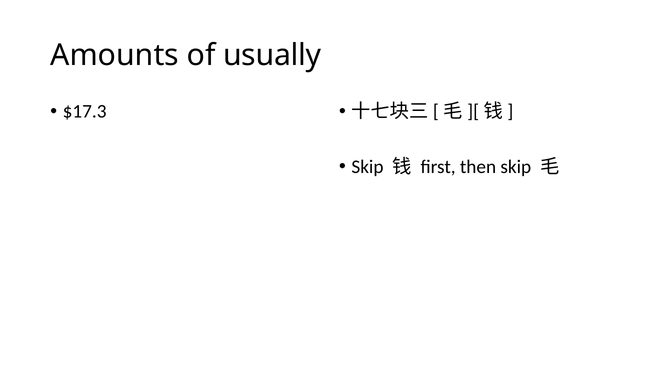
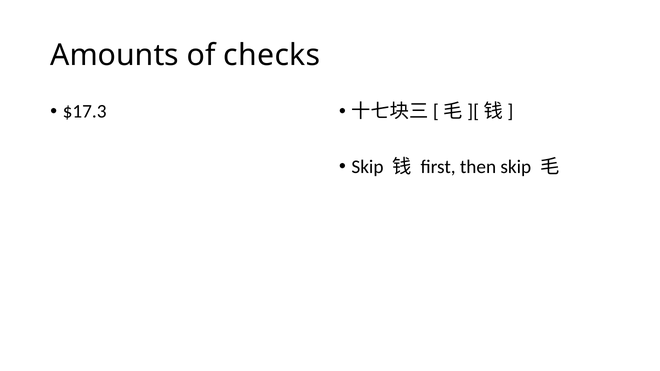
usually: usually -> checks (272, 55)
